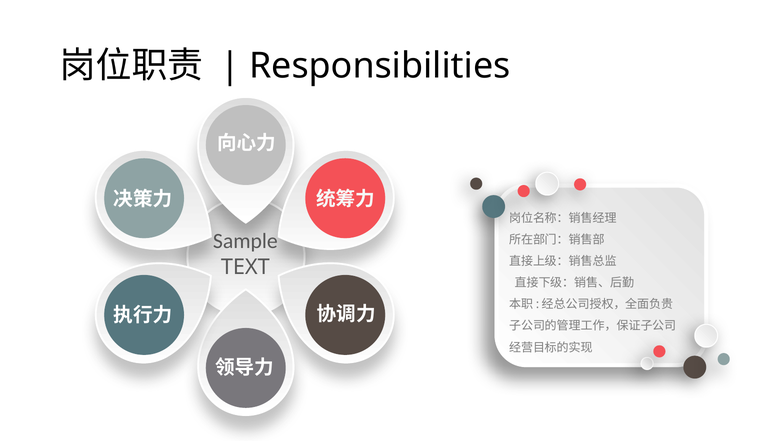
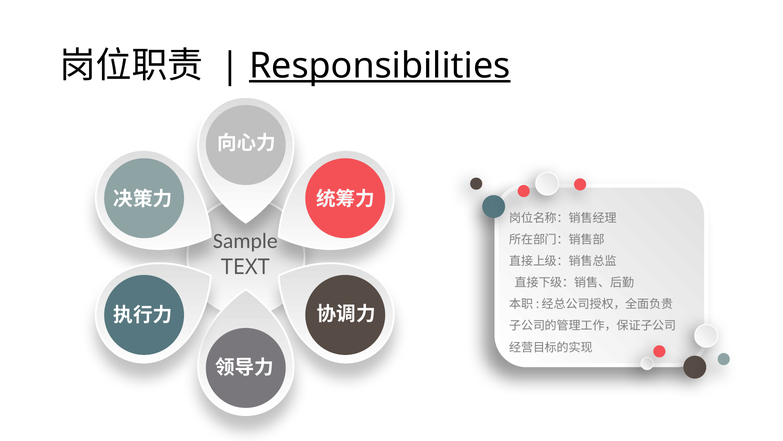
Responsibilities underline: none -> present (380, 66)
